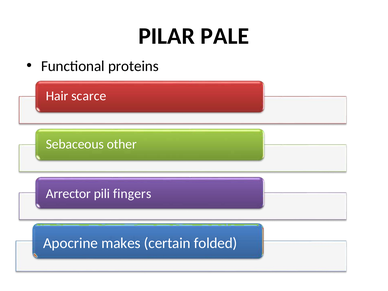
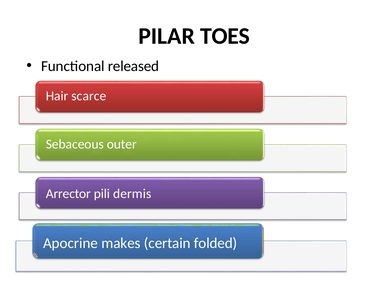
PALE: PALE -> TOES (225, 36)
proteins: proteins -> released (133, 66)
other: other -> outer (122, 144)
fingers: fingers -> dermis (132, 194)
